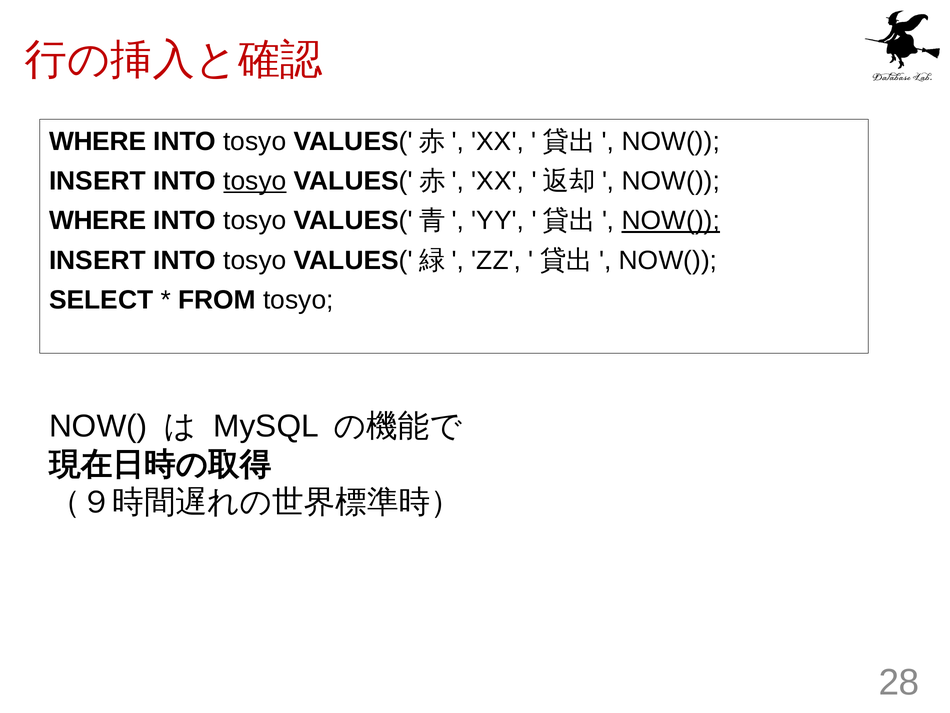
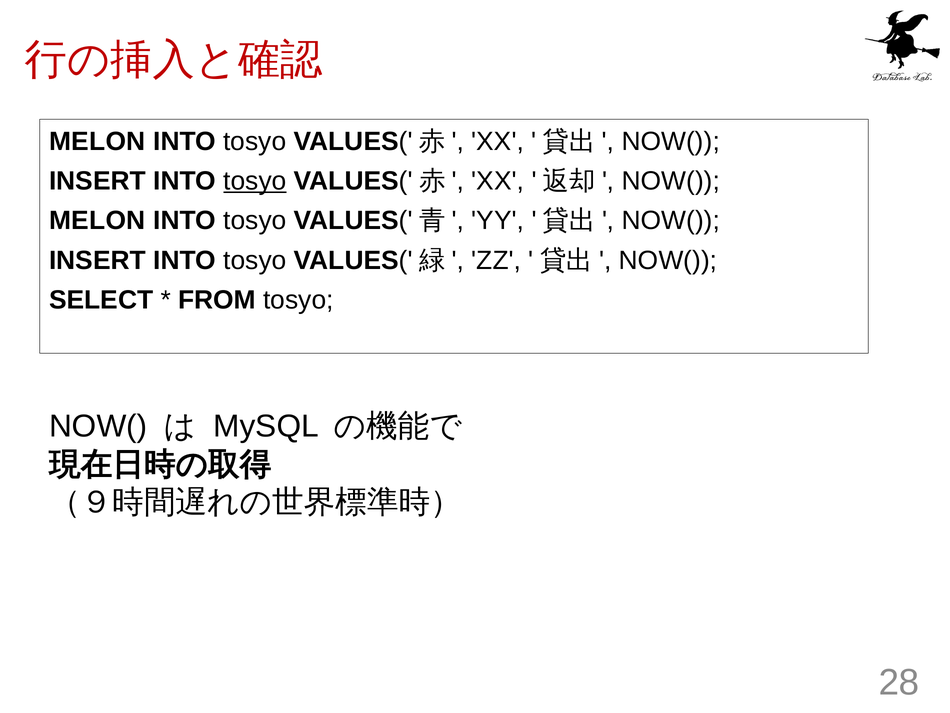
WHERE: WHERE -> MELON (97, 141)
WHERE: WHERE -> MELON (97, 221)
NOW( underline: present -> none (671, 221)
